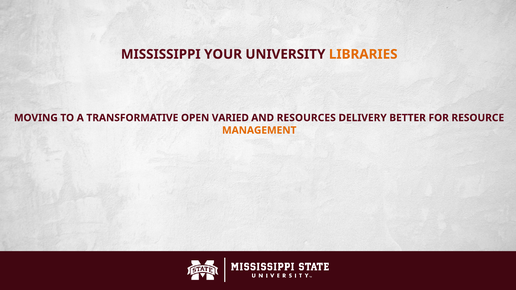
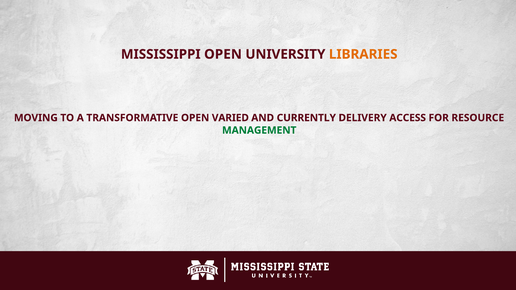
MISSISSIPPI YOUR: YOUR -> OPEN (223, 54)
RESOURCES: RESOURCES -> CURRENTLY (306, 118)
BETTER: BETTER -> ACCESS (408, 118)
MANAGEMENT colour: orange -> green (259, 130)
